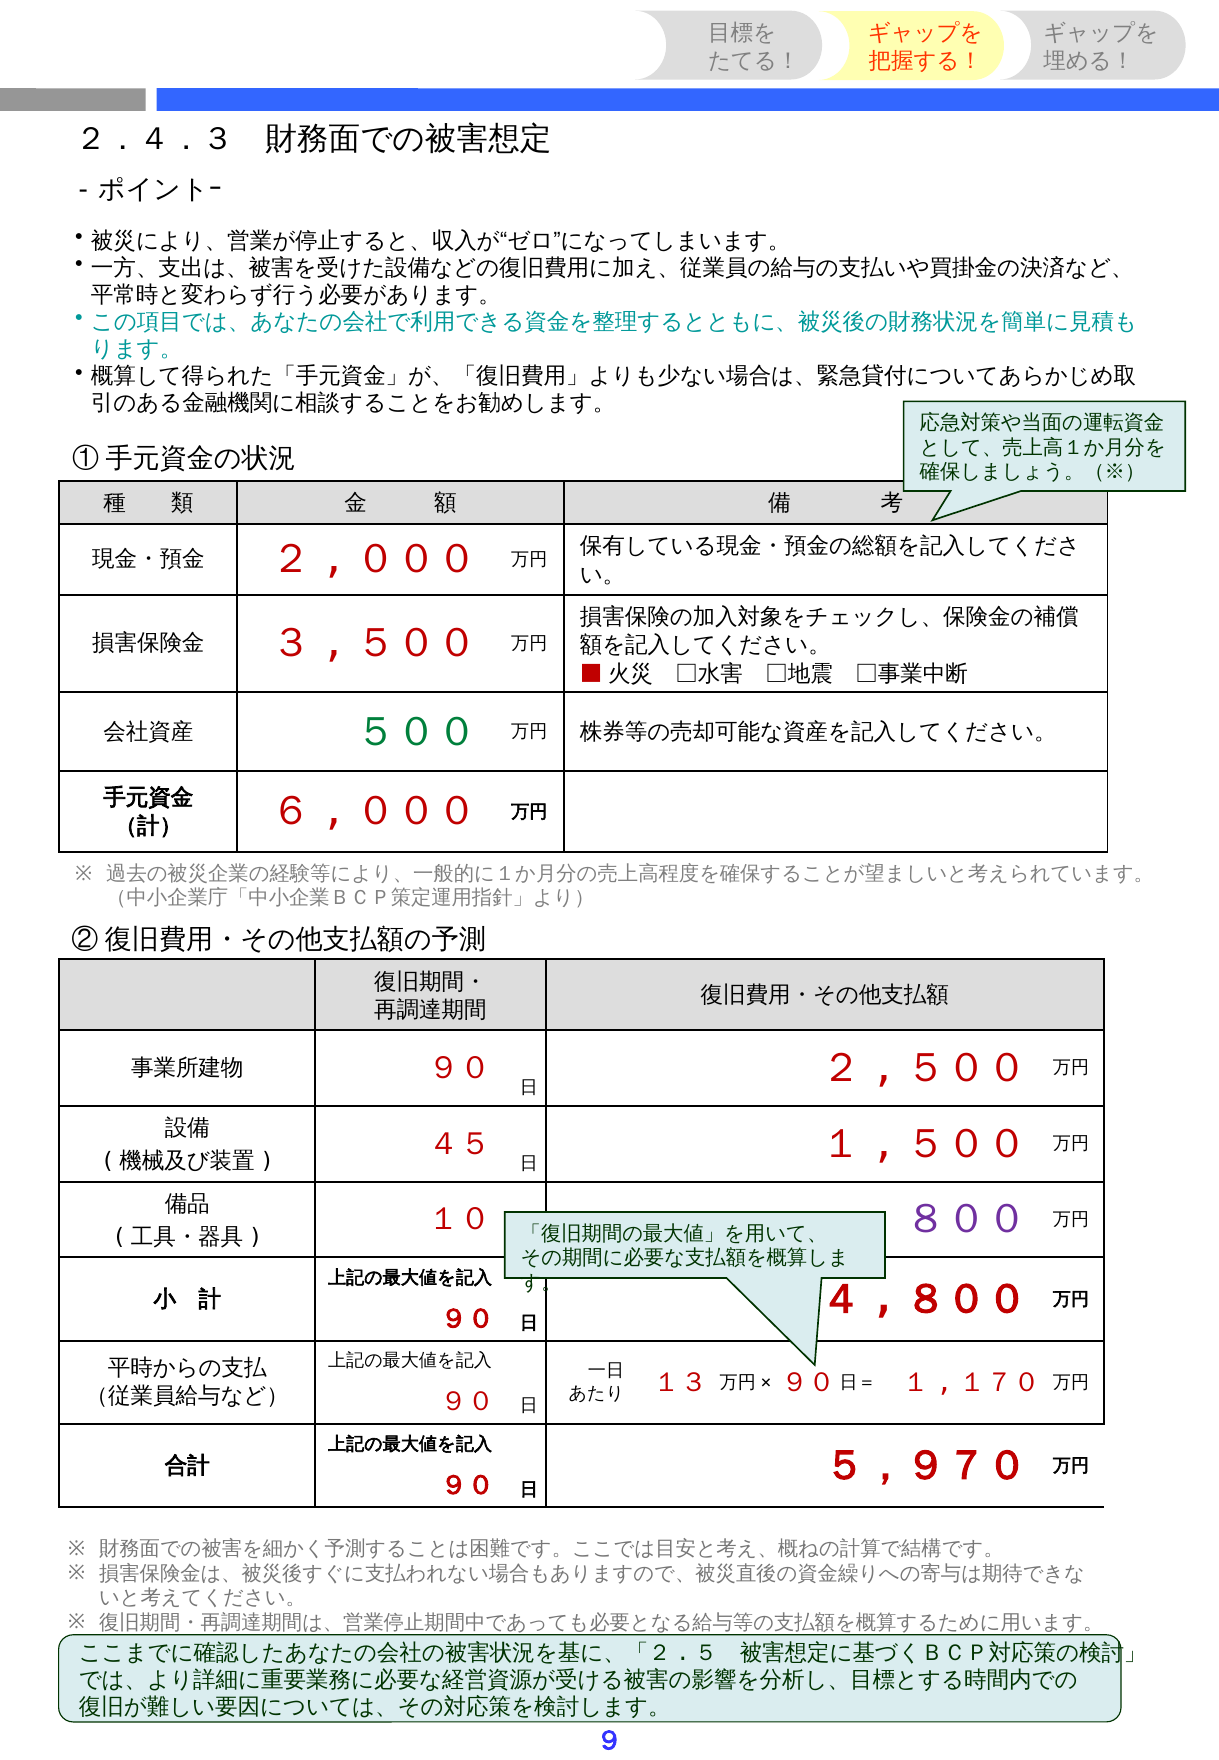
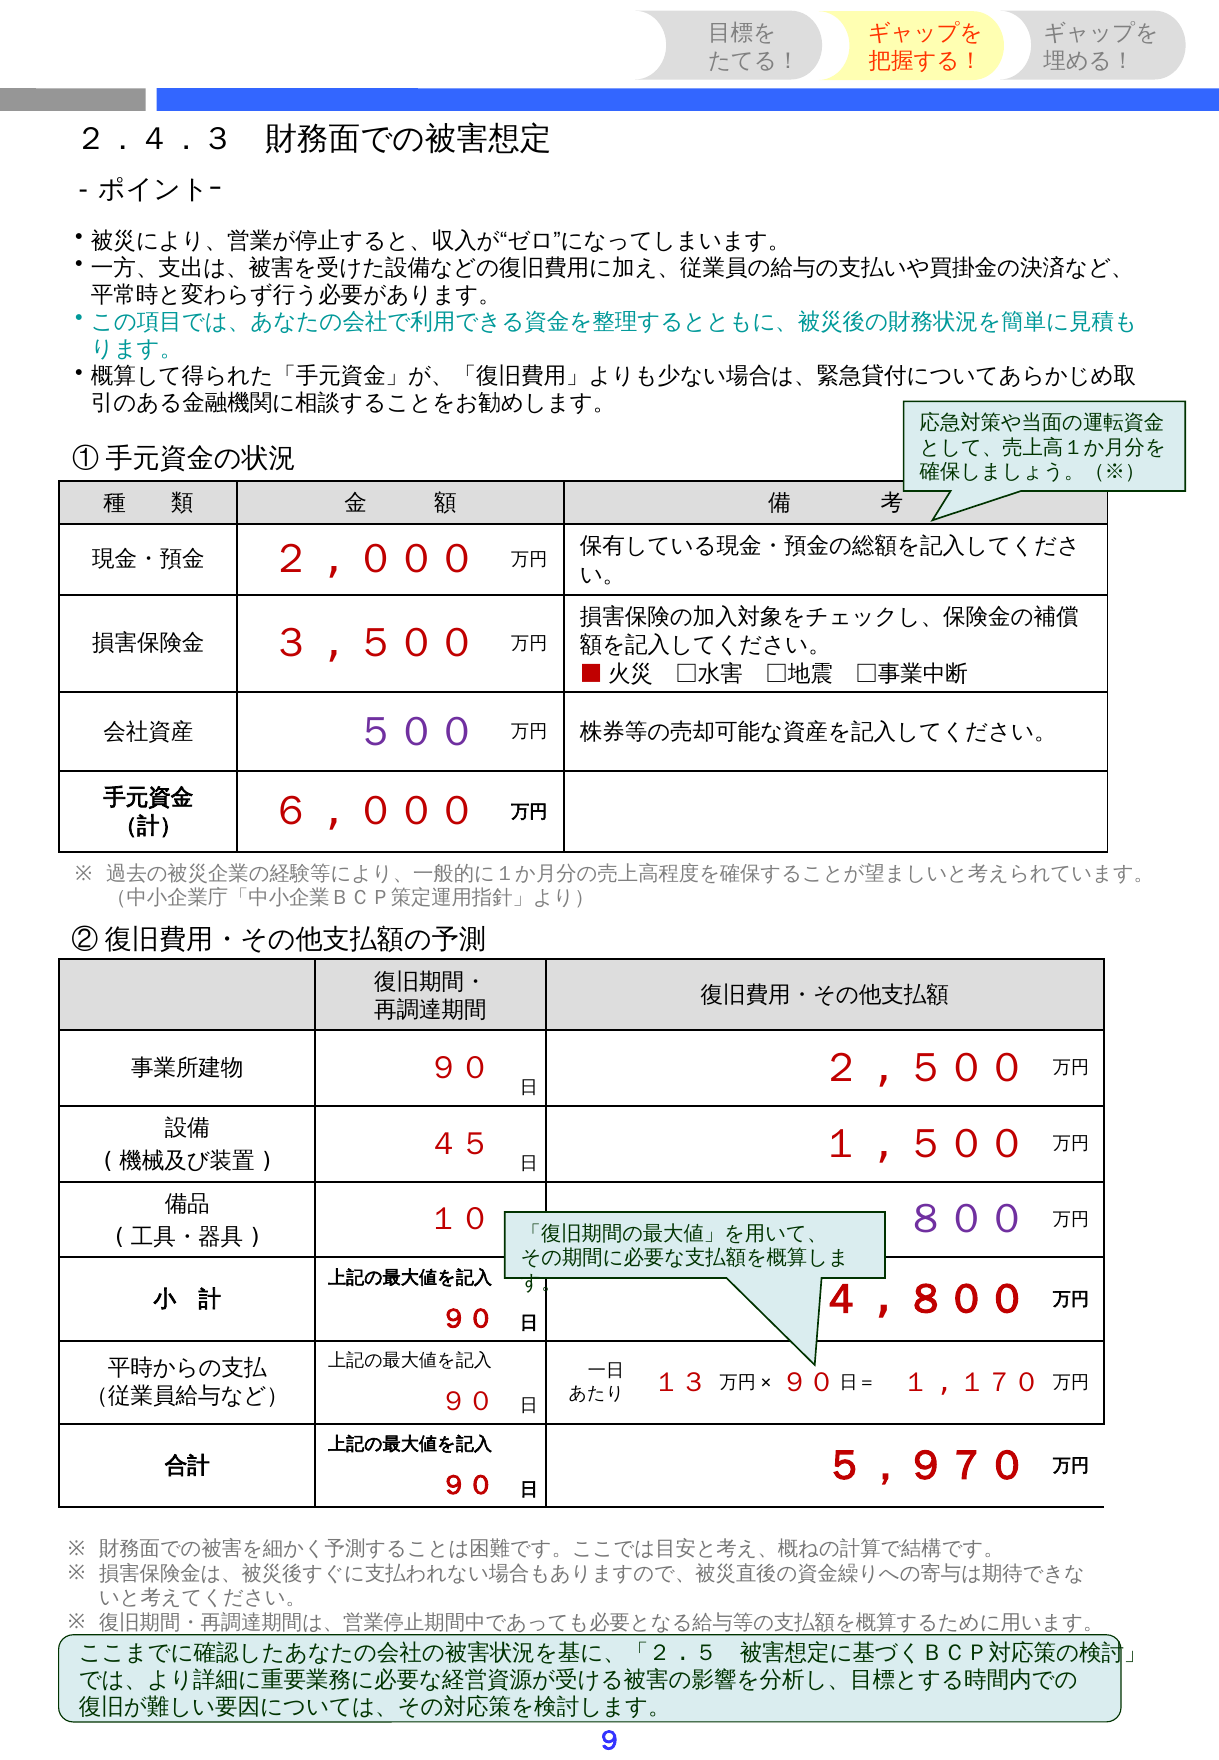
５００ colour: green -> purple (416, 732)
